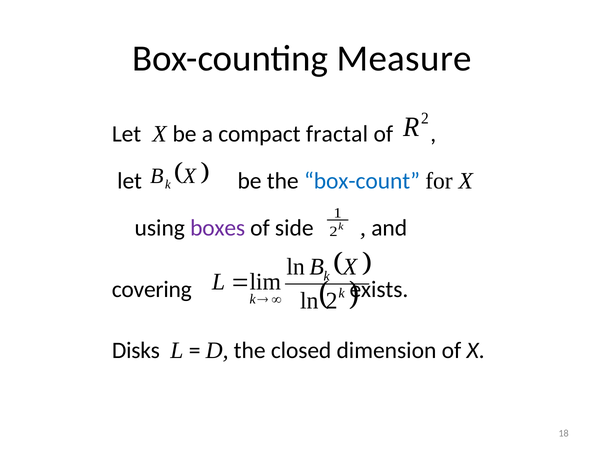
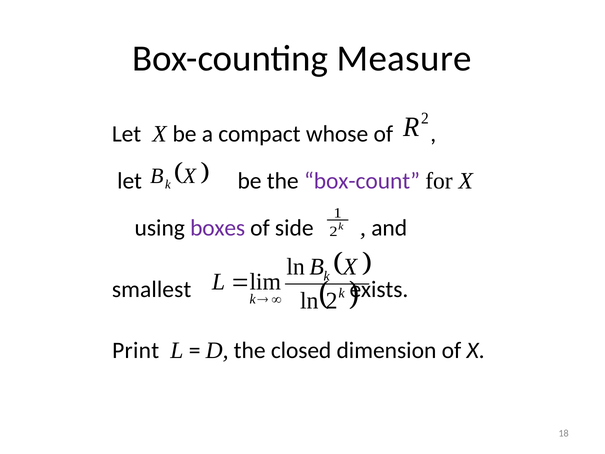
fractal: fractal -> whose (337, 134)
box-count colour: blue -> purple (362, 181)
covering: covering -> smallest (152, 289)
Disks: Disks -> Print (136, 350)
